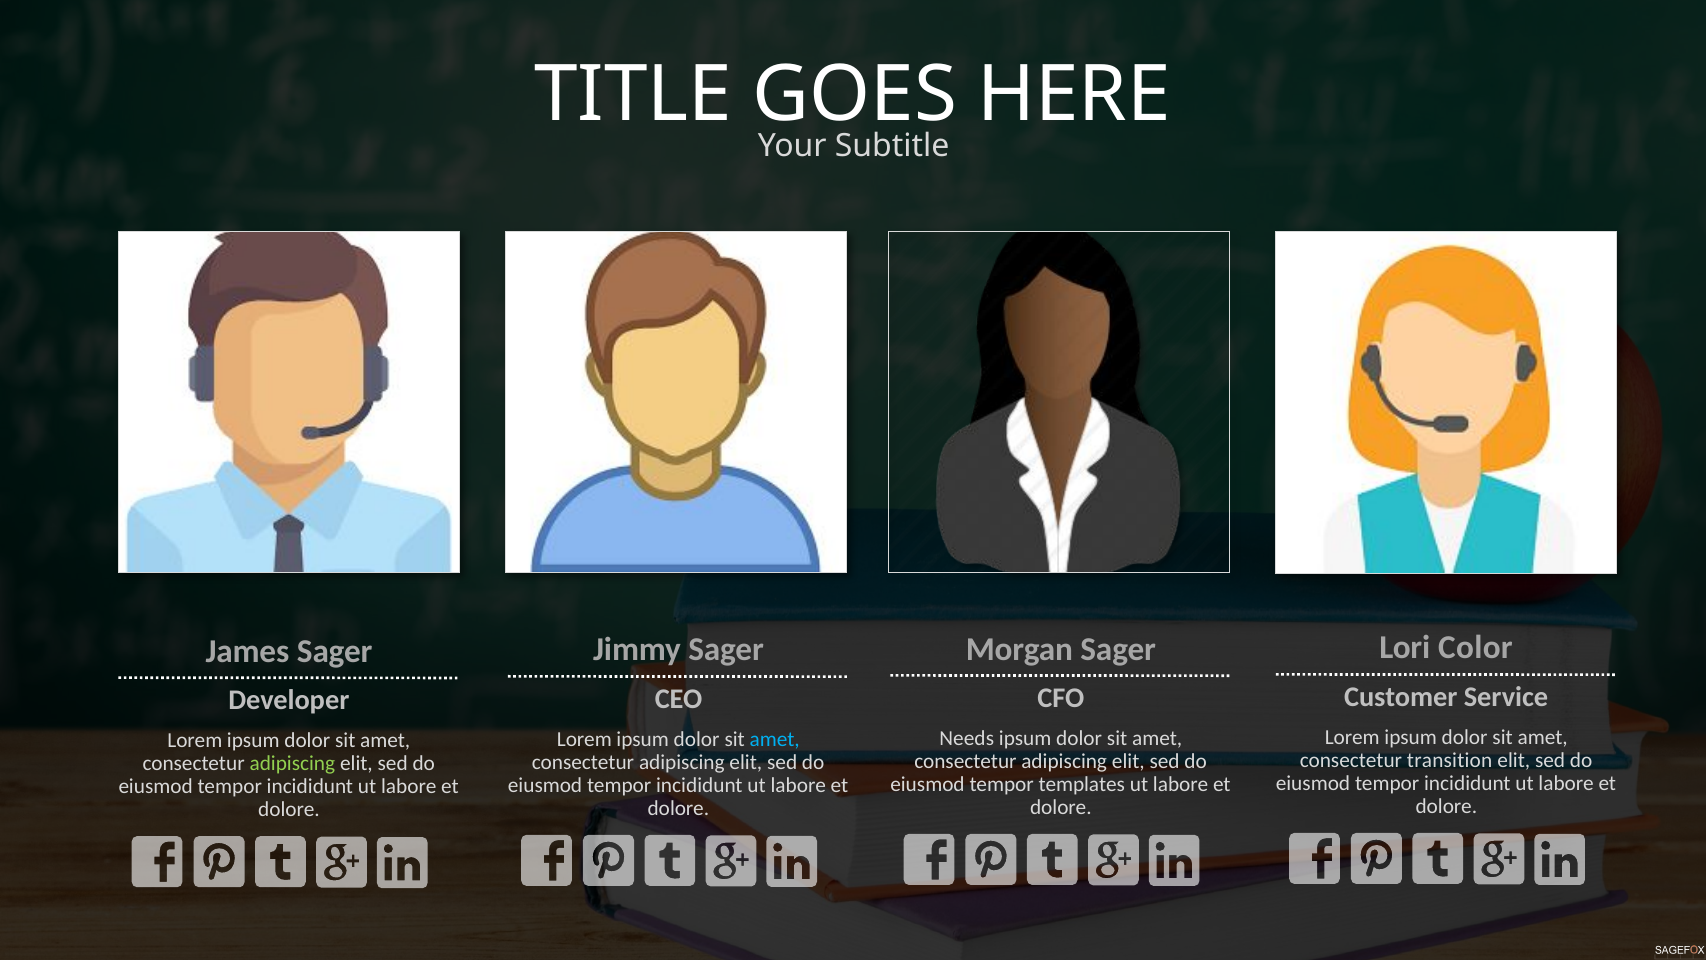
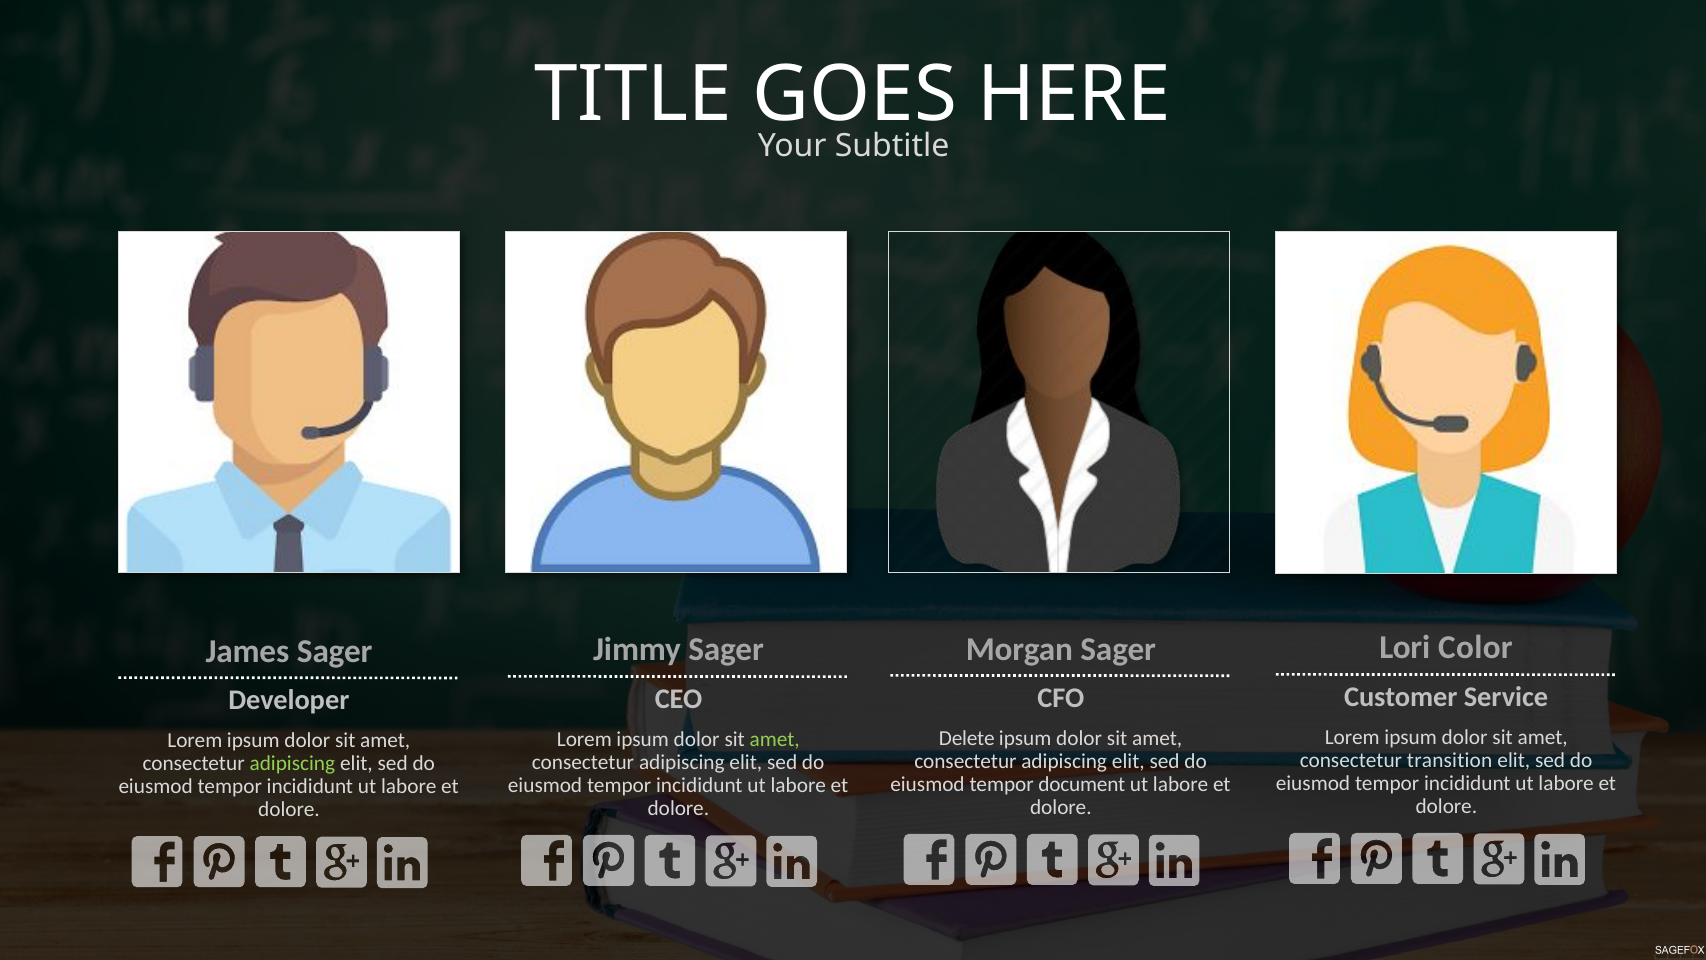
Needs: Needs -> Delete (967, 738)
amet colour: light blue -> light green (775, 739)
templates: templates -> document (1082, 784)
